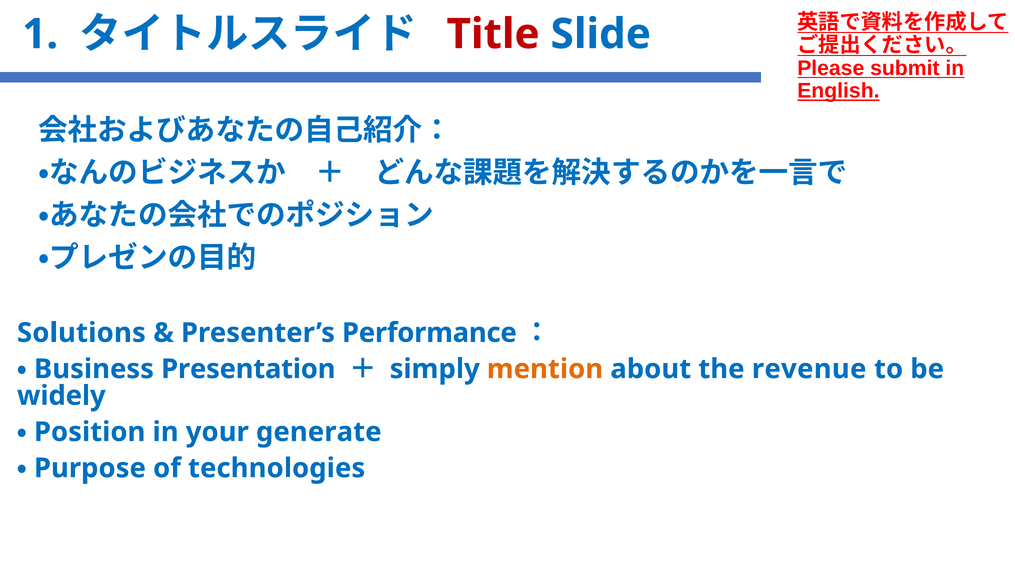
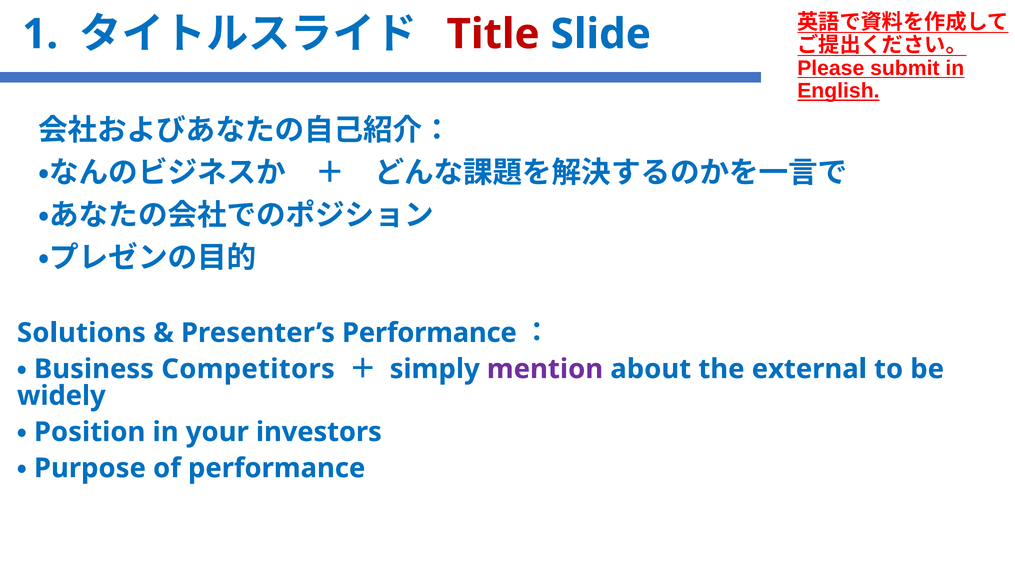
Presentation: Presentation -> Competitors (248, 369)
mention colour: orange -> purple (545, 369)
revenue: revenue -> external (809, 369)
generate: generate -> investors (319, 432)
of technologies: technologies -> performance (277, 468)
